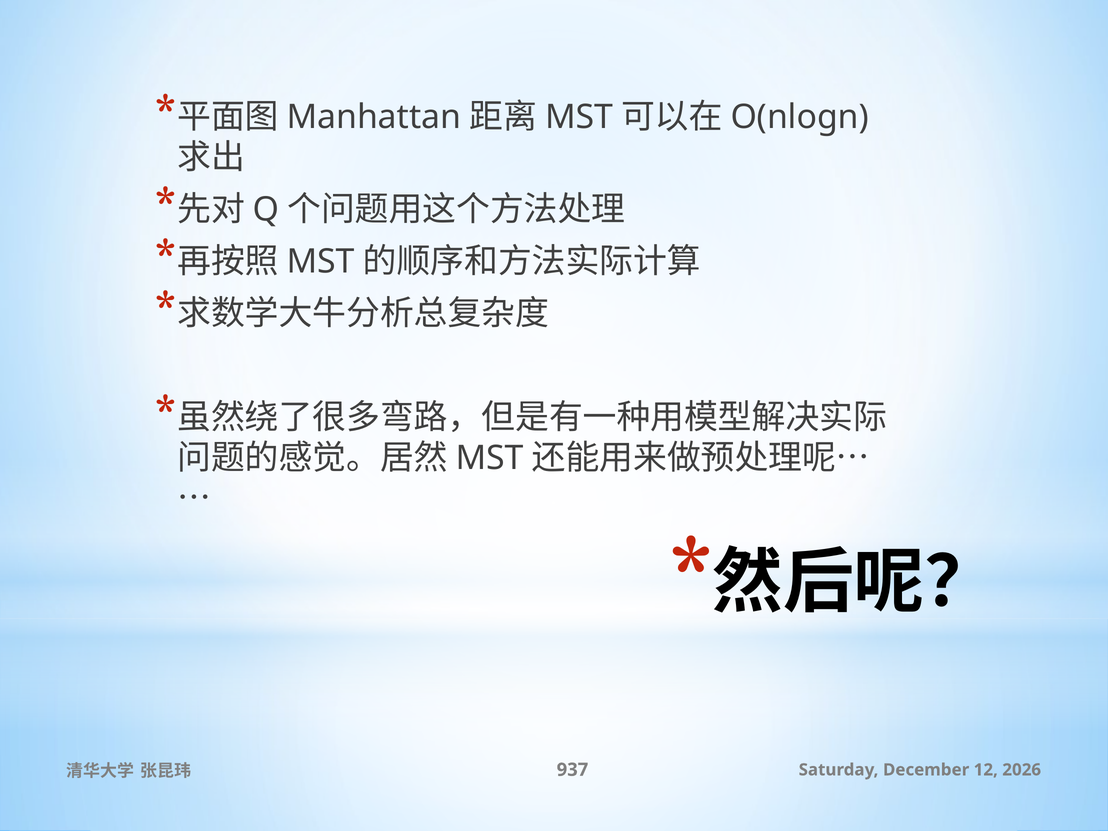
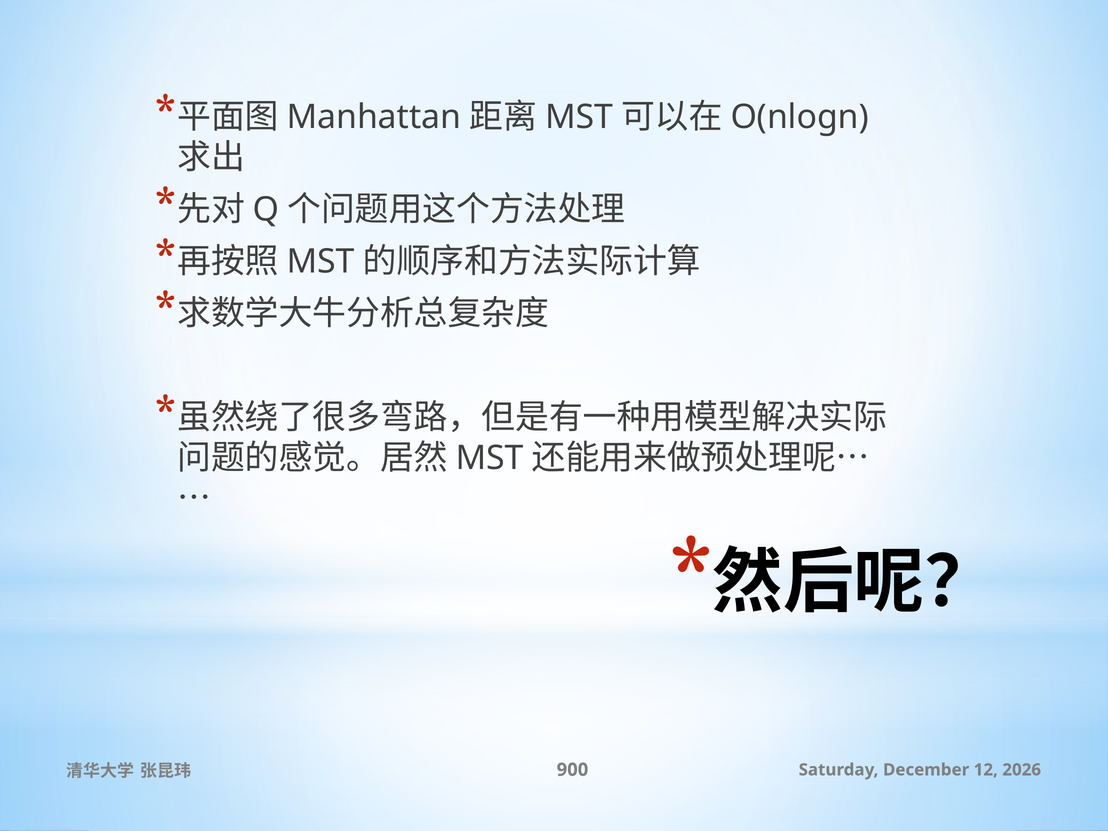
937: 937 -> 900 (572, 770)
